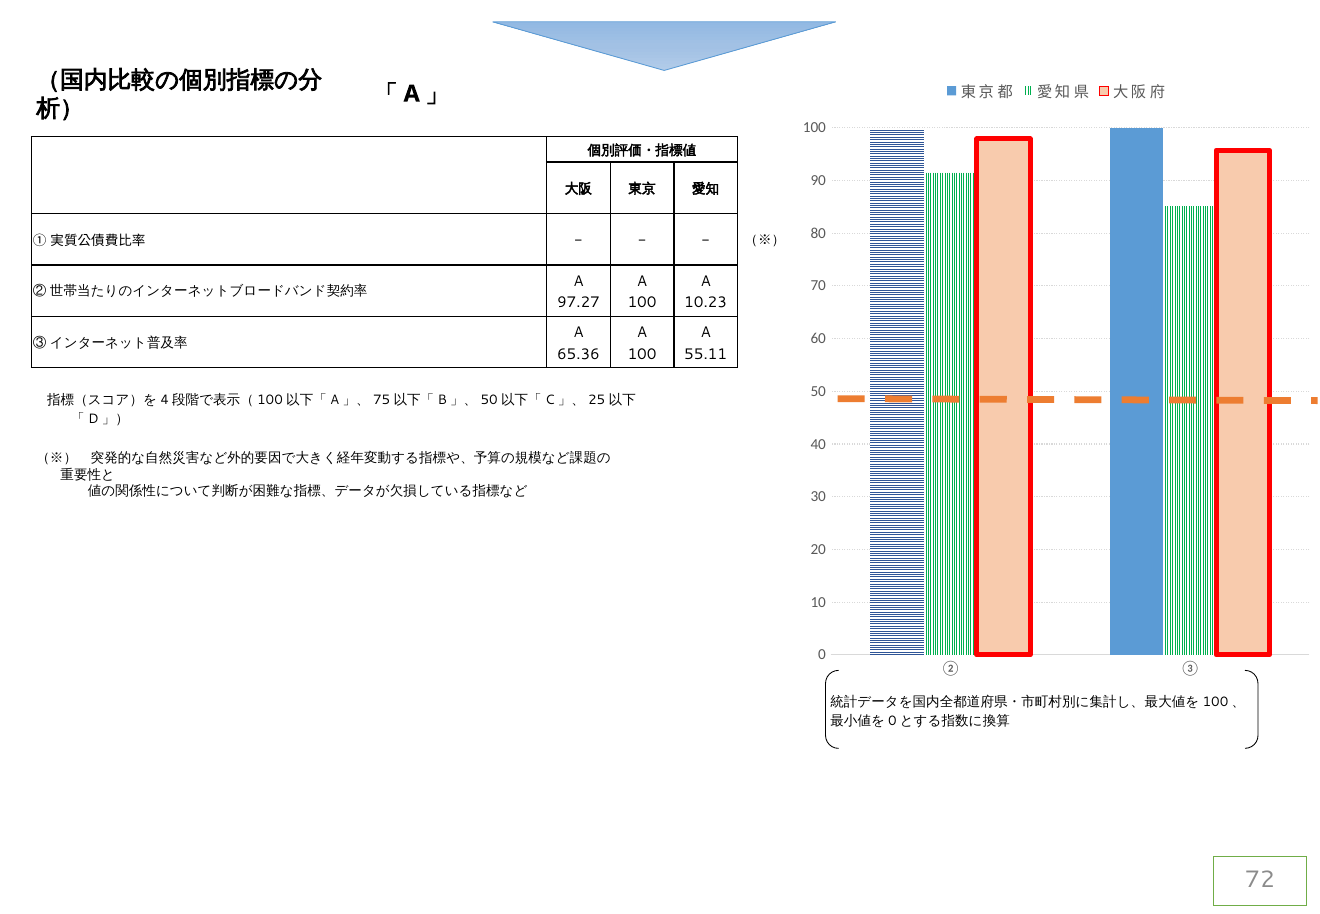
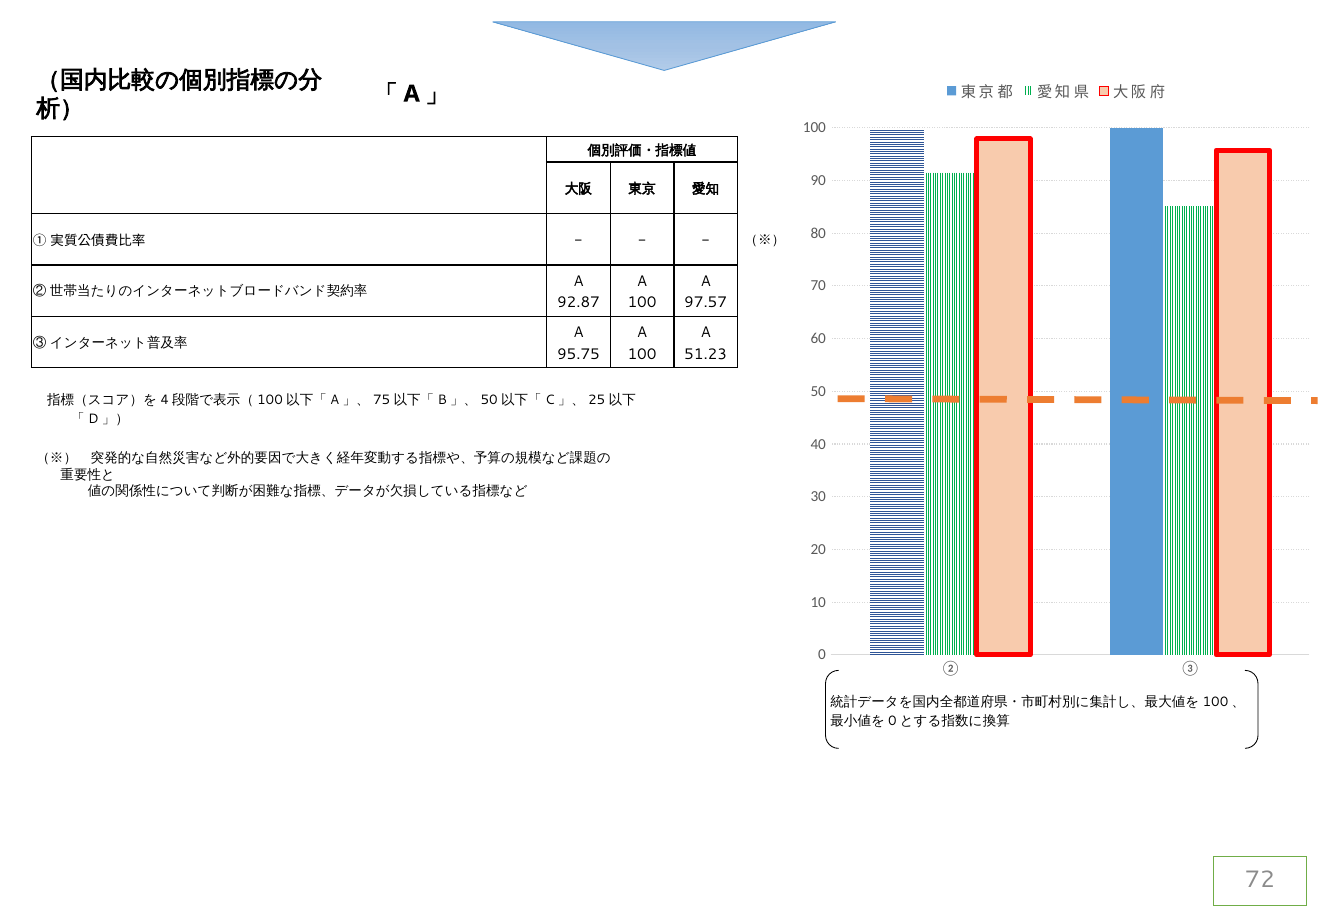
97.27: 97.27 -> 92.87 (578, 303)
10.23: 10.23 -> 97.57 (706, 303)
65.36: 65.36 -> 95.75 (578, 354)
55.11: 55.11 -> 51.23 (706, 354)
